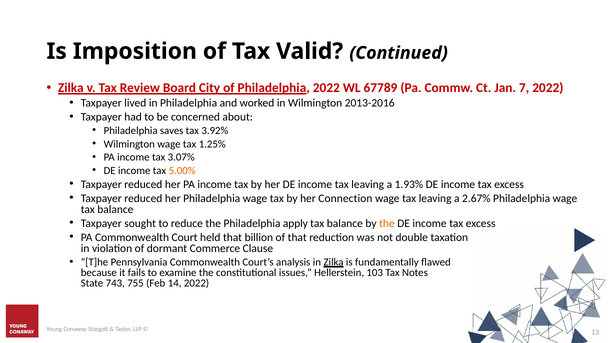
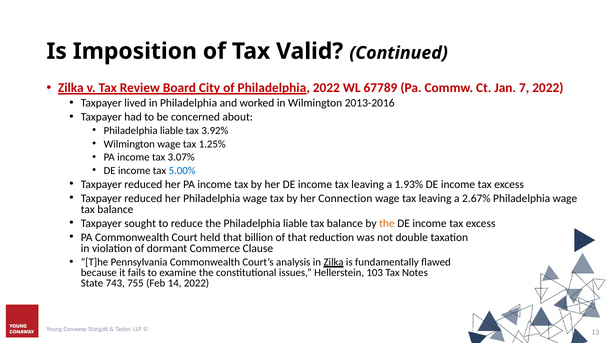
saves: saves -> liable (172, 131)
5.00% colour: orange -> blue (182, 171)
the Philadelphia apply: apply -> liable (295, 223)
